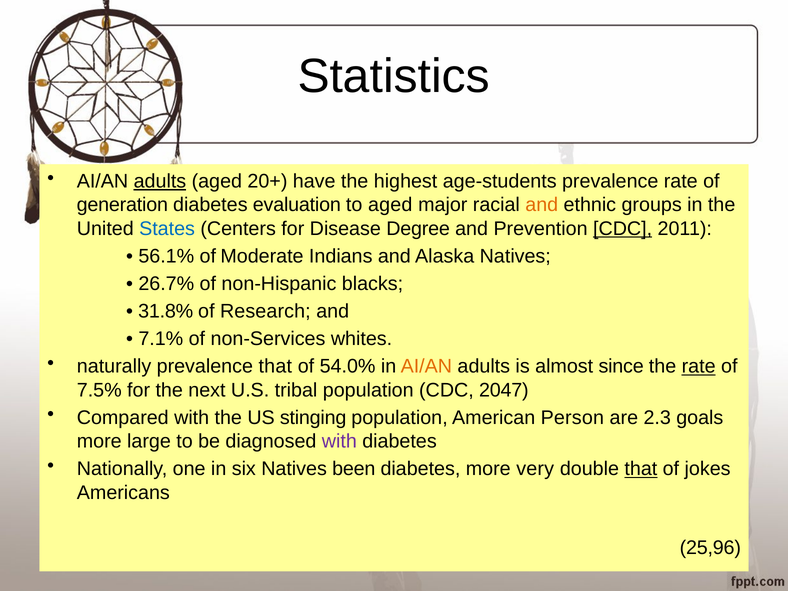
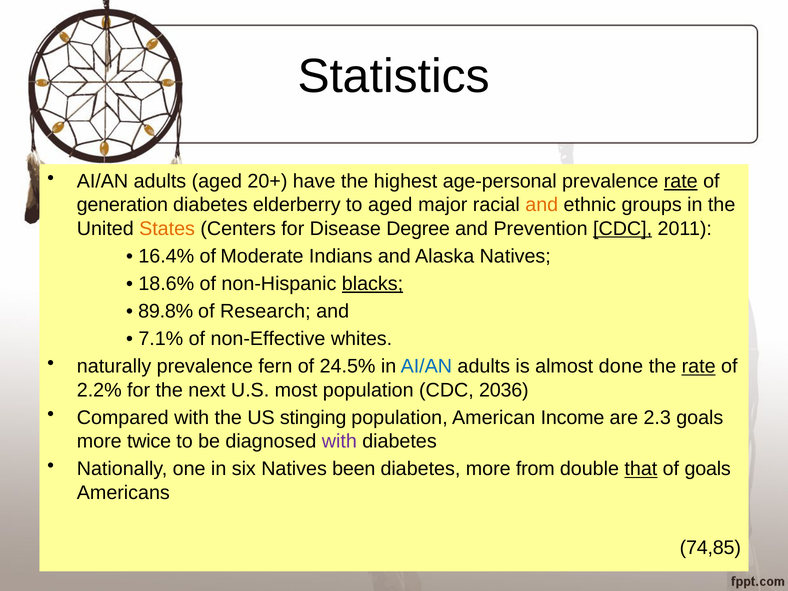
adults underline: present -> none (160, 181)
age-students: age-students -> age-personal (500, 181)
rate underline: none -> present (681, 181)
evaluation: evaluation -> elderberry (297, 205)
States colour: blue -> orange (167, 229)
56.1%: 56.1% -> 16.4% (166, 256)
26.7%: 26.7% -> 18.6% (166, 284)
blacks underline: none -> present (372, 284)
31.8%: 31.8% -> 89.8% (166, 311)
non-Services: non-Services -> non-Effective (268, 339)
prevalence that: that -> fern (275, 366)
54.0%: 54.0% -> 24.5% (348, 366)
AI/AN colour: orange -> blue (426, 366)
since: since -> done (621, 366)
7.5%: 7.5% -> 2.2% (99, 390)
tribal: tribal -> most (296, 390)
2047: 2047 -> 2036 (504, 390)
Person: Person -> Income (573, 418)
large: large -> twice (149, 441)
very: very -> from (535, 469)
of jokes: jokes -> goals (708, 469)
25,96: 25,96 -> 74,85 (710, 548)
